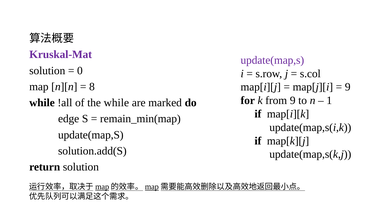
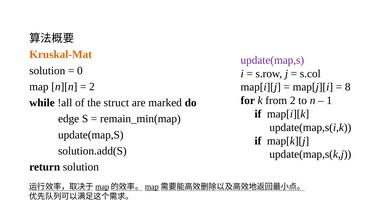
Kruskal-Mat colour: purple -> orange (61, 54)
8: 8 -> 2 (92, 87)
9: 9 -> 8 (348, 87)
from 9: 9 -> 2 (293, 100)
the while: while -> struct (116, 103)
